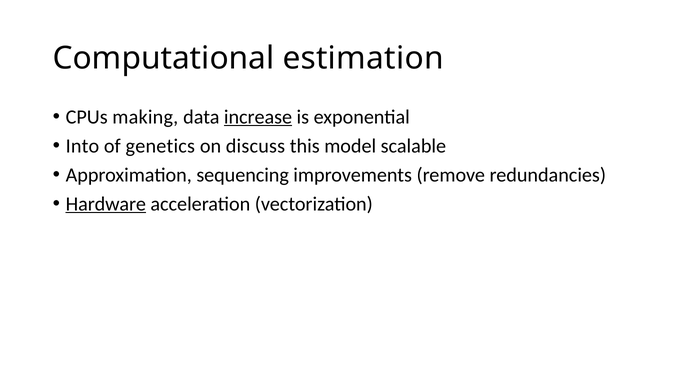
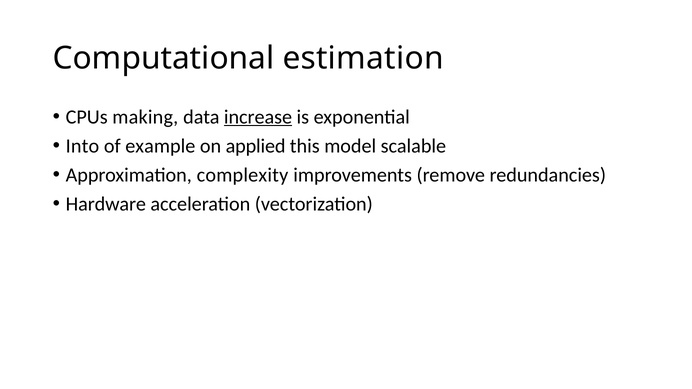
genetics: genetics -> example (160, 146)
discuss: discuss -> applied (256, 146)
sequencing: sequencing -> complexity (243, 175)
Hardware underline: present -> none (106, 204)
